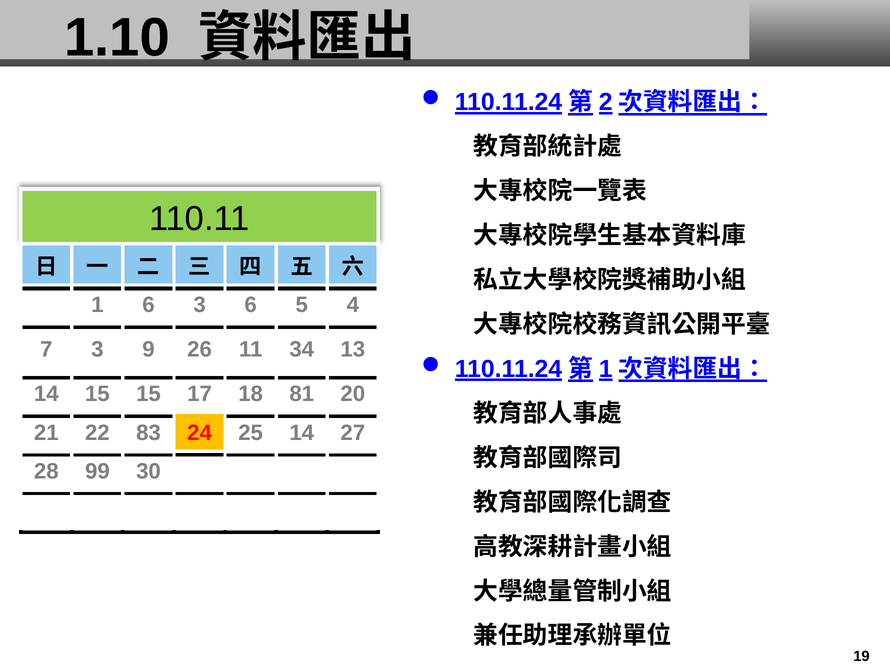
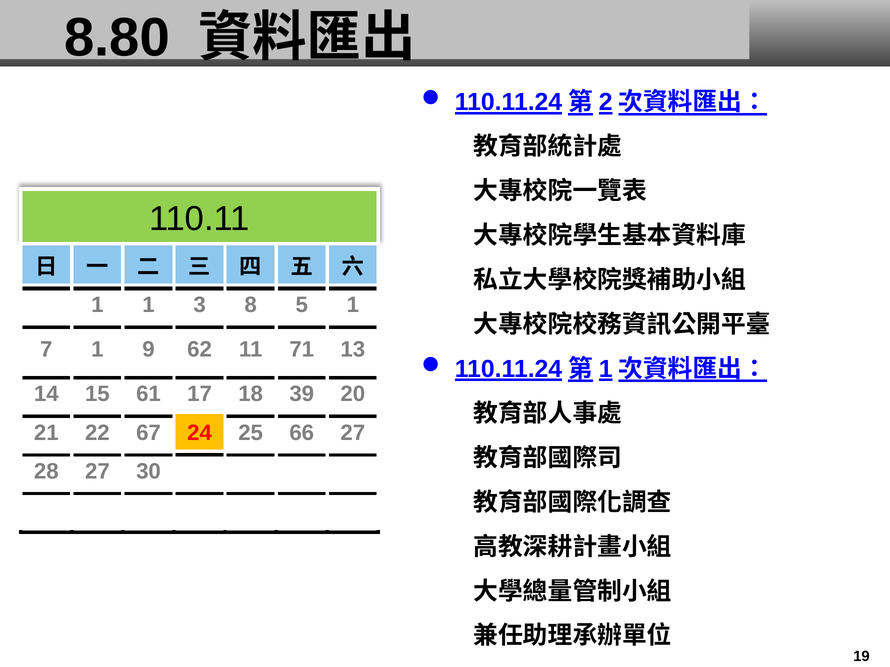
1.10: 1.10 -> 8.80 (117, 38)
1 6: 6 -> 1 (148, 305)
3 6: 6 -> 8 (251, 305)
5 4: 4 -> 1 (353, 305)
7 3: 3 -> 1 (97, 350)
26: 26 -> 62 (200, 350)
34: 34 -> 71 (302, 350)
15 15: 15 -> 61 (148, 394)
81: 81 -> 39 (302, 394)
83: 83 -> 67 (148, 433)
25 14: 14 -> 66 (302, 433)
28 99: 99 -> 27 (97, 472)
